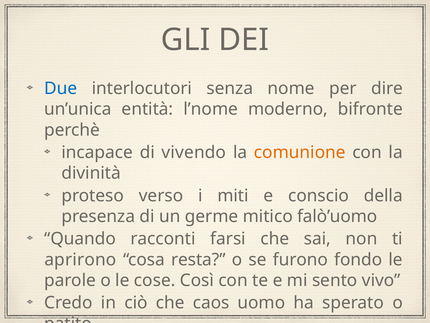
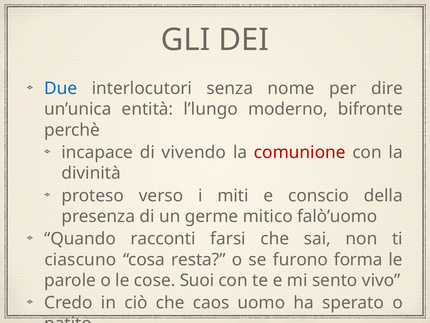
l’nome: l’nome -> l’lungo (211, 109)
comunione colour: orange -> red (300, 152)
aprirono: aprirono -> ciascuno (80, 259)
fondo: fondo -> forma (358, 259)
Così: Così -> Suoi (197, 280)
